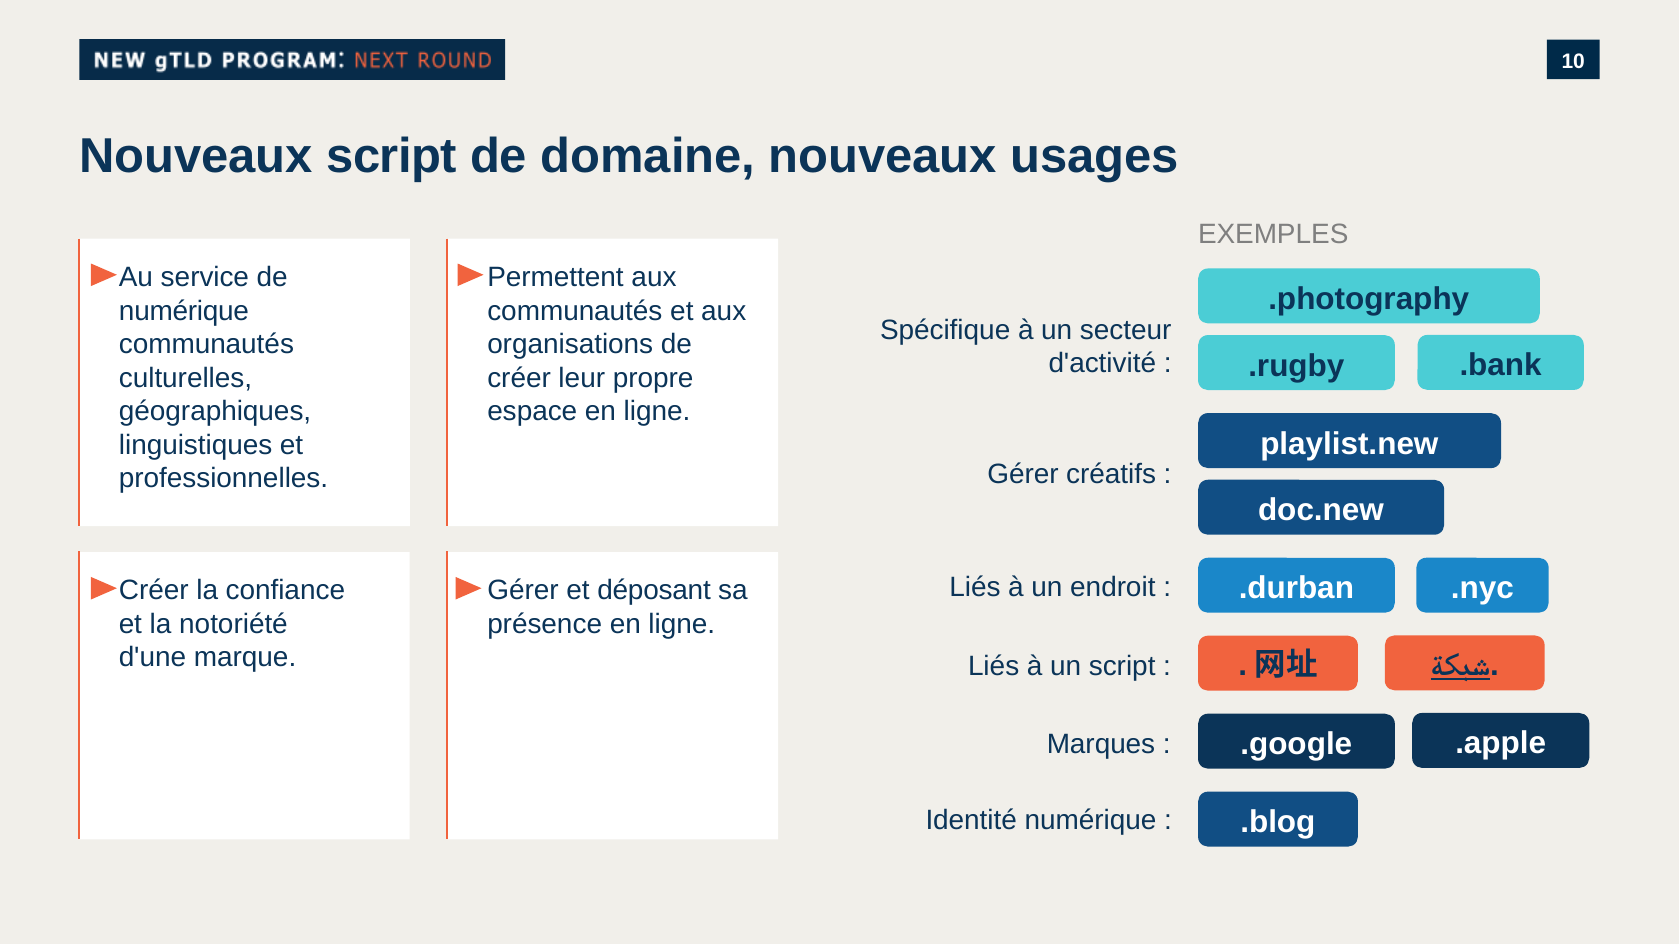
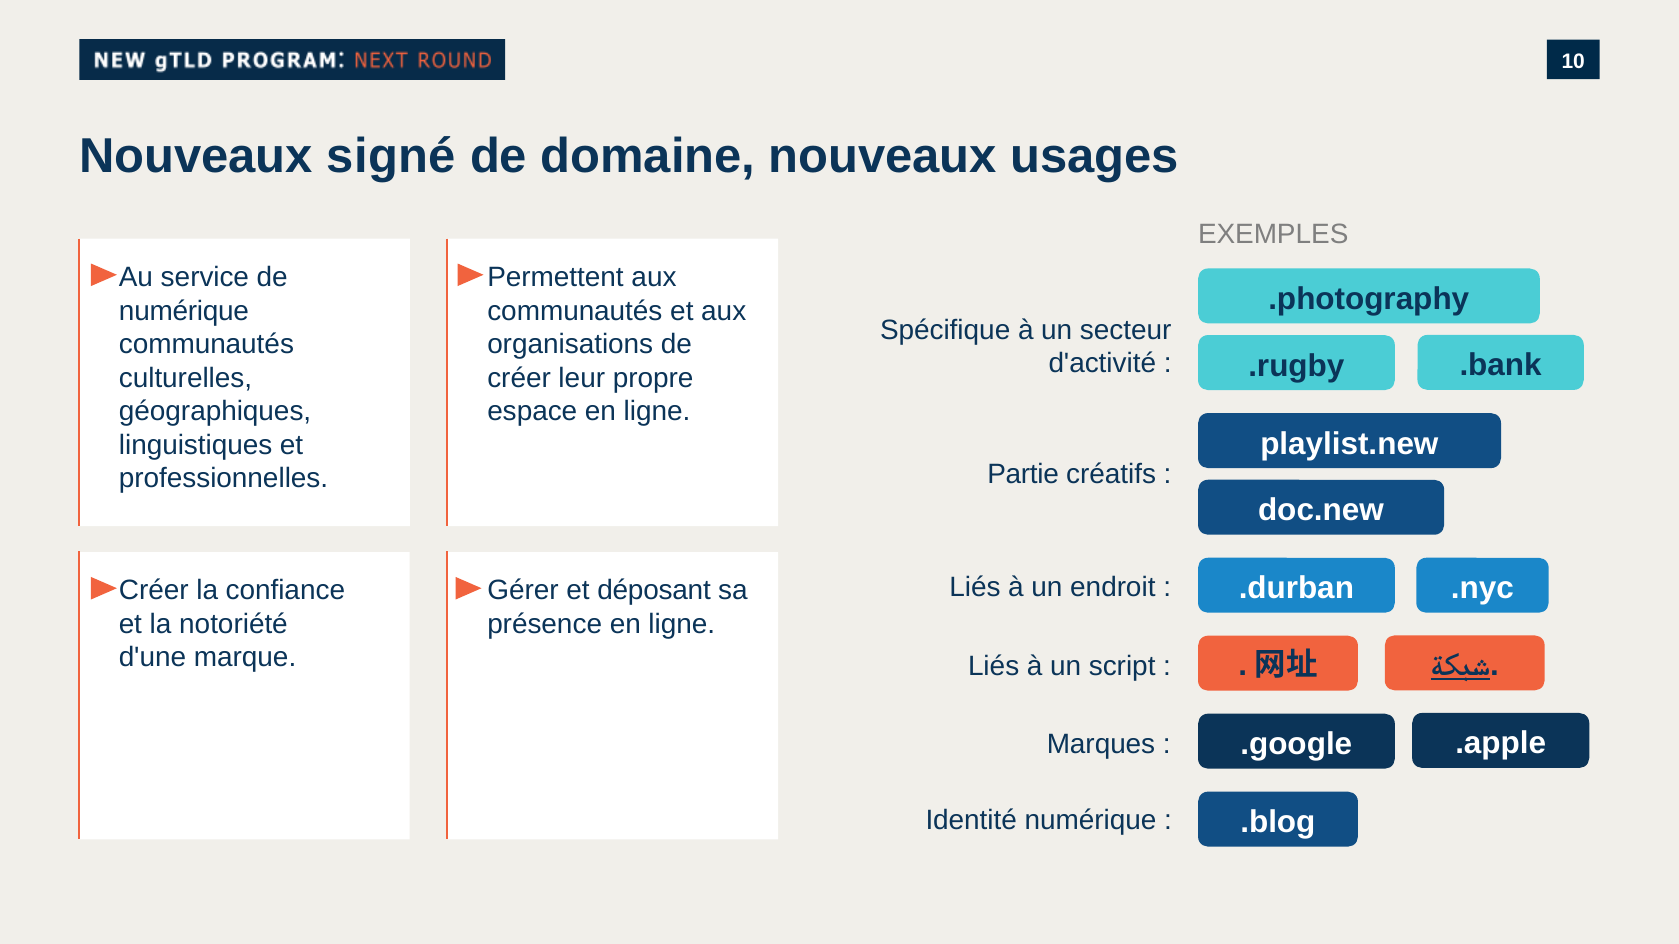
Nouveaux script: script -> signé (391, 157)
Gérer: Gérer -> Partie (1023, 475)
